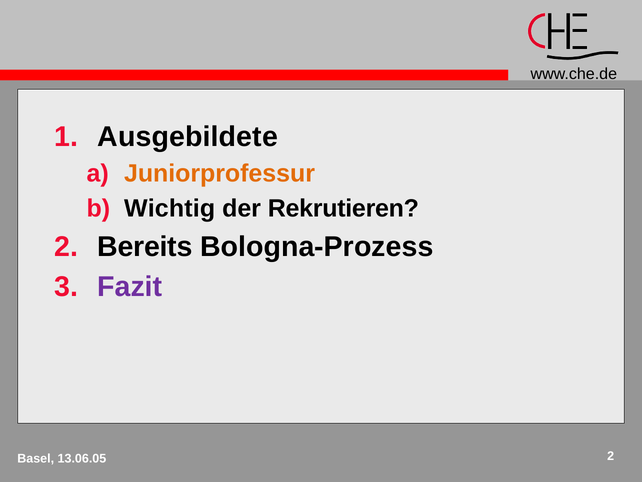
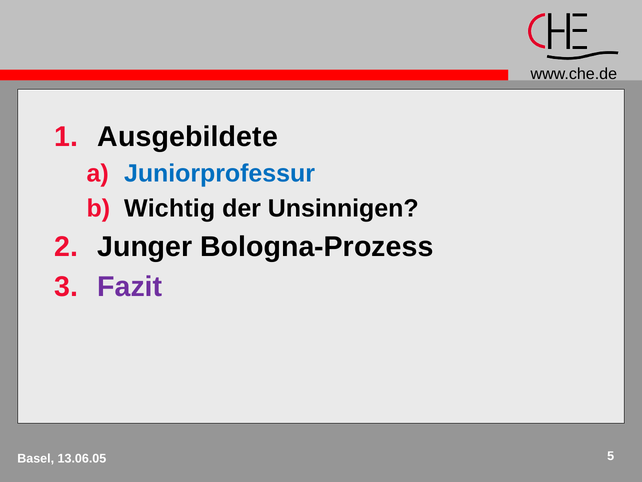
Juniorprofessur colour: orange -> blue (220, 174)
Rekrutieren: Rekrutieren -> Unsinnigen (343, 209)
Bereits: Bereits -> Junger (145, 247)
2: 2 -> 5 (611, 456)
